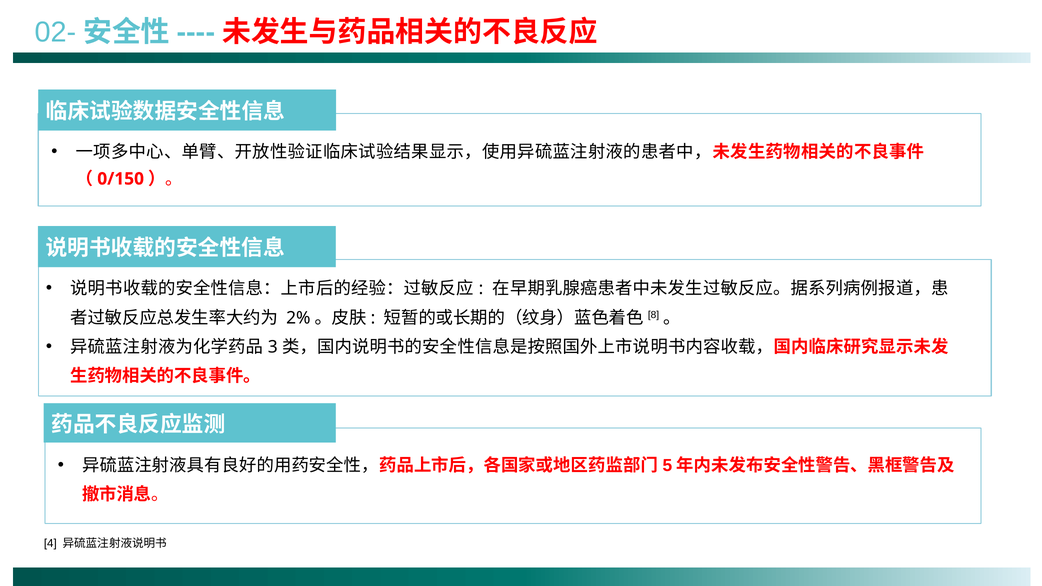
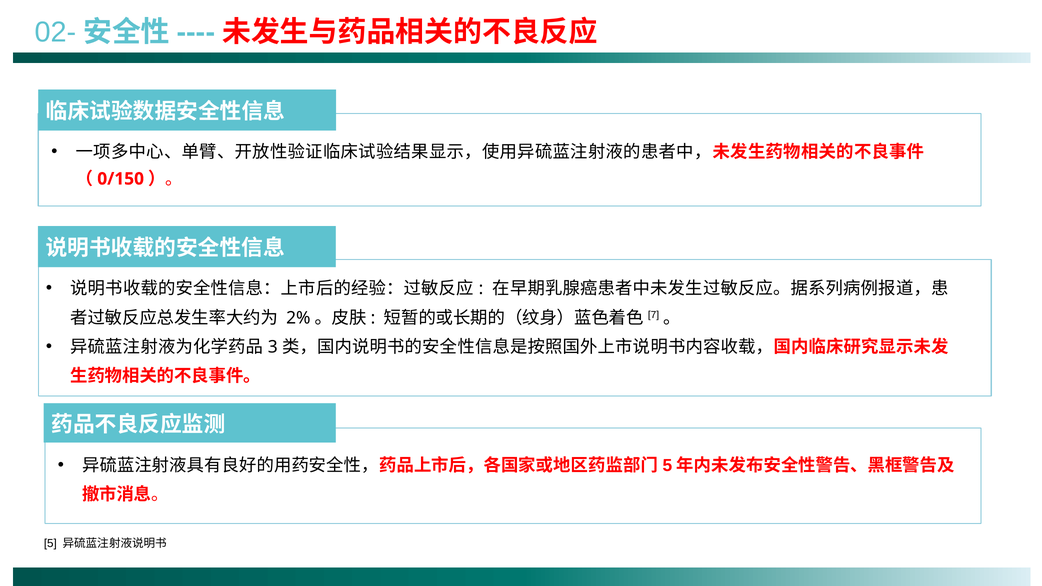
8: 8 -> 7 (654, 315)
4: 4 -> 5 (50, 544)
